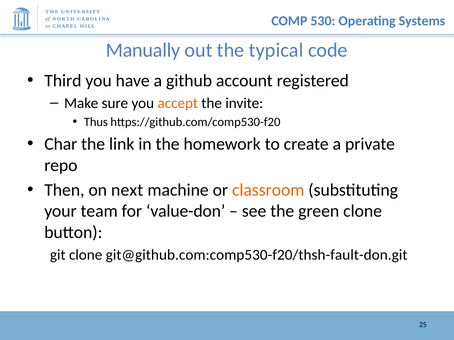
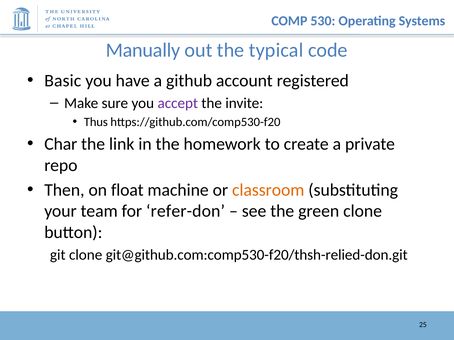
Third: Third -> Basic (63, 81)
accept colour: orange -> purple (178, 103)
next: next -> float (127, 190)
value-don: value-don -> refer-don (186, 211)
git@github.com:comp530-f20/thsh-fault-don.git: git@github.com:comp530-f20/thsh-fault-don.git -> git@github.com:comp530-f20/thsh-relied-don.git (257, 255)
